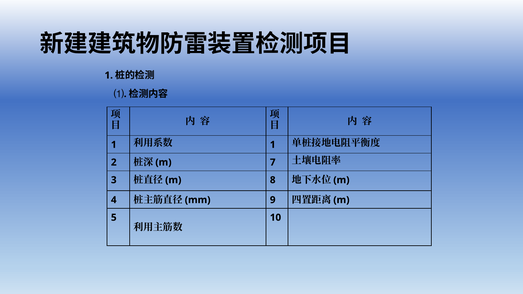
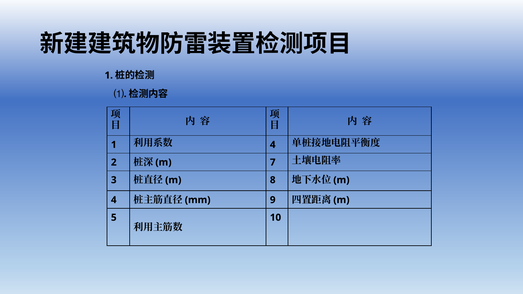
1: 1 -> 4 (273, 145)
